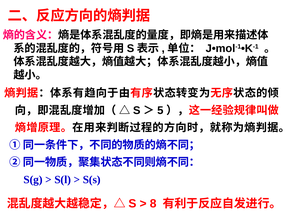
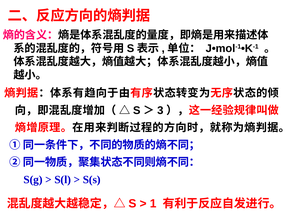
5: 5 -> 3 (160, 110)
8: 8 -> 1 (153, 203)
